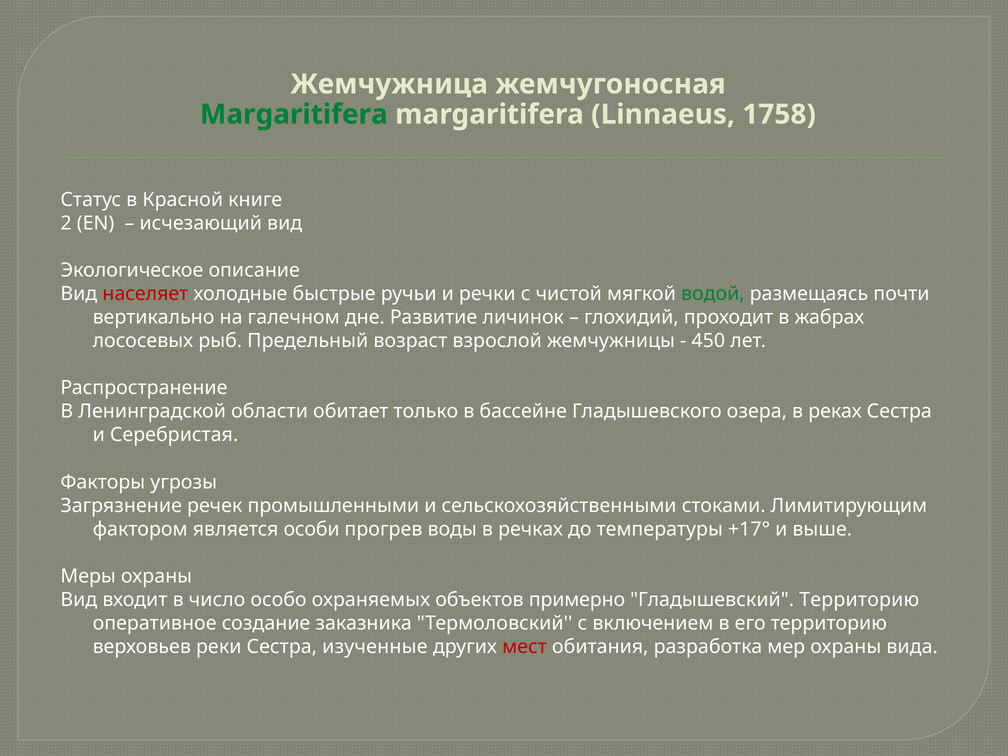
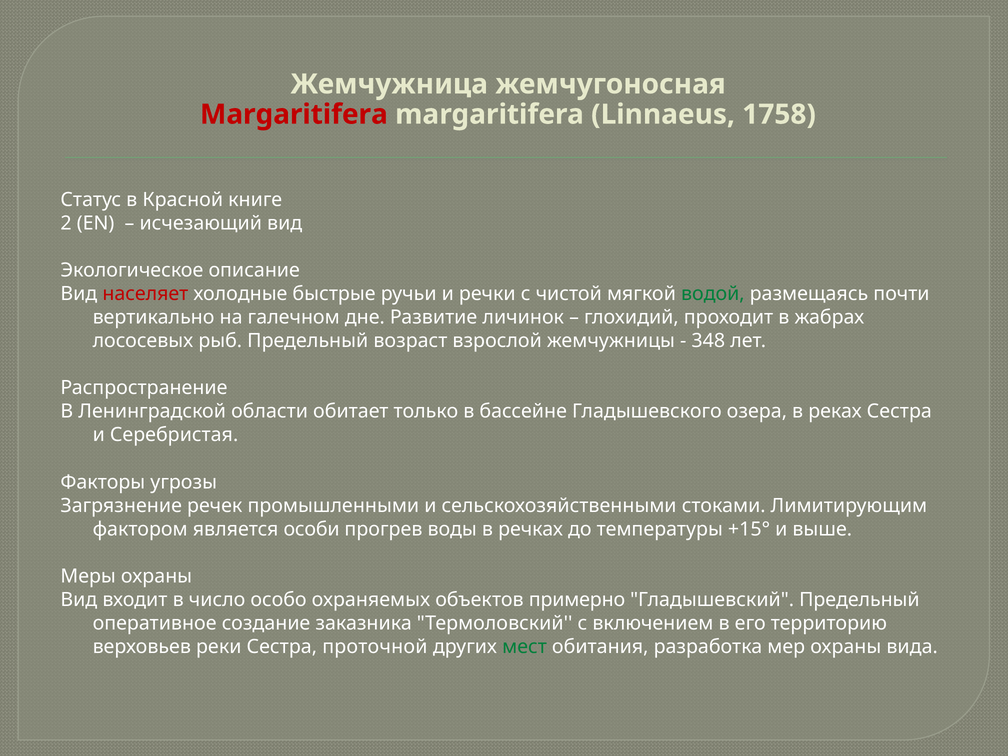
Margaritifera colour: green -> red (294, 114)
450: 450 -> 348 (708, 341)
+17°: +17° -> +15° (749, 529)
Гладышевский Территорию: Территорию -> Предельный (859, 600)
изученные: изученные -> проточной (375, 647)
мест colour: red -> green (525, 647)
